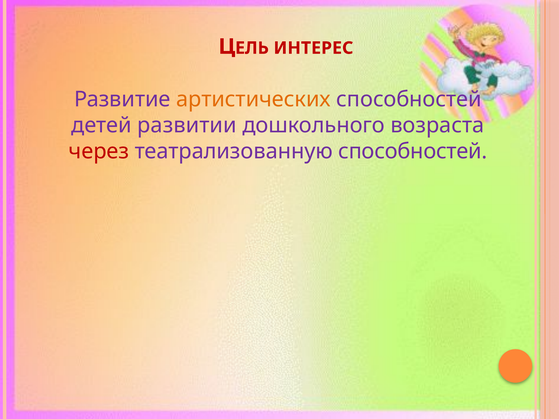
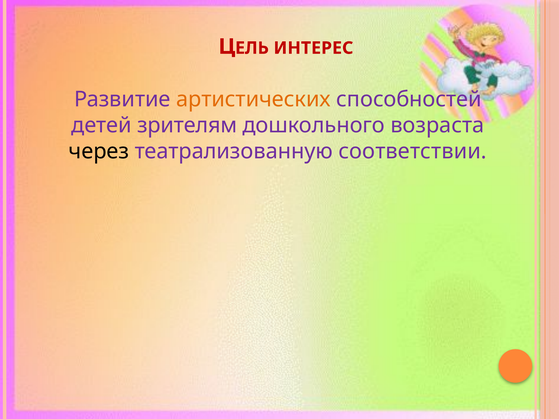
развитии: развитии -> зрителям (187, 125)
через colour: red -> black (99, 151)
театрализованную способностей: способностей -> соответствии (413, 151)
